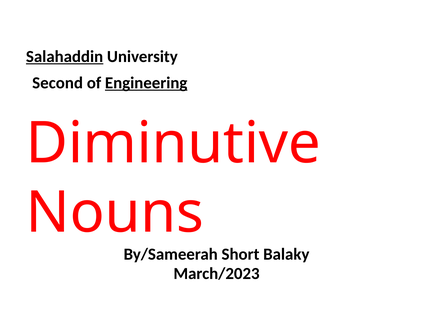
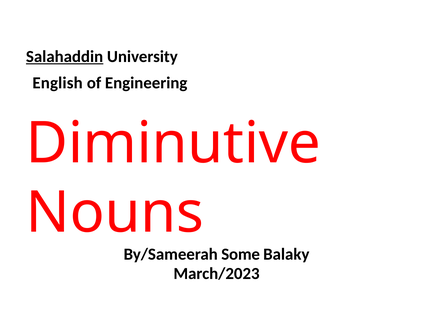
Second: Second -> English (58, 83)
Engineering underline: present -> none (146, 83)
Short: Short -> Some (241, 254)
